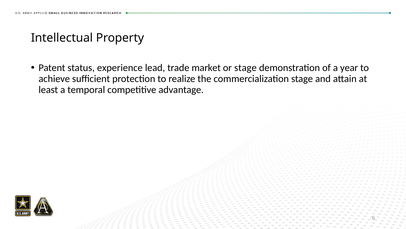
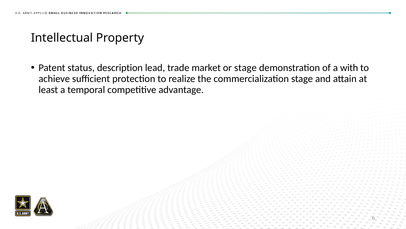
experience: experience -> description (120, 68)
year: year -> with (349, 68)
